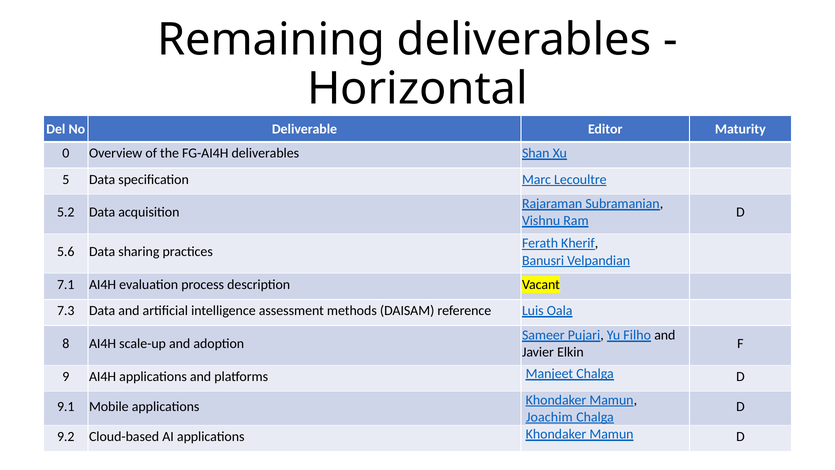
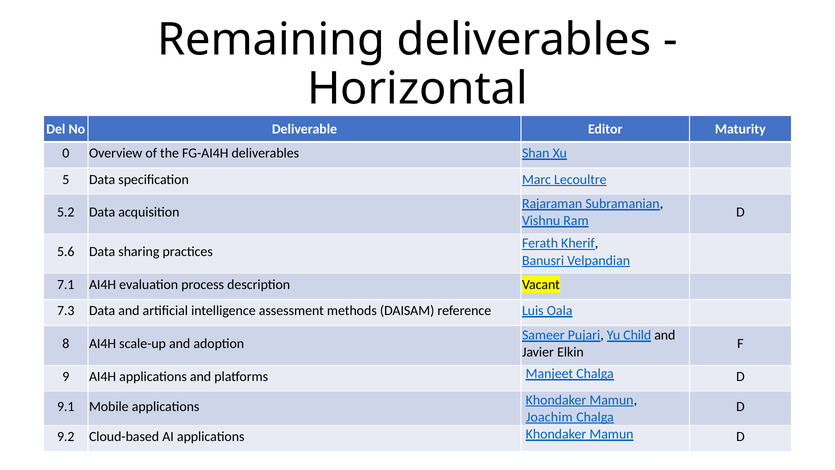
Filho: Filho -> Child (637, 335)
